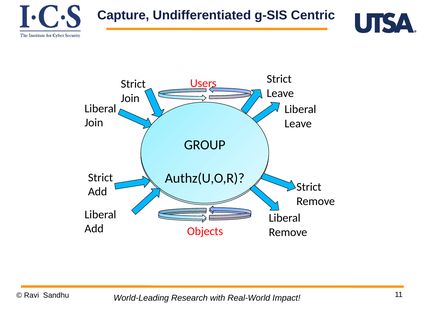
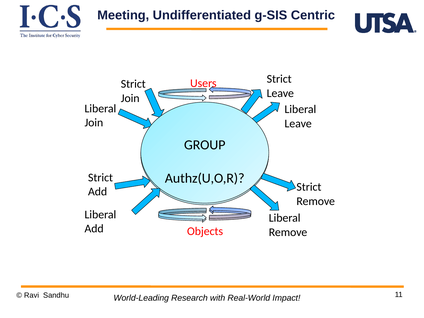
Capture: Capture -> Meeting (123, 15)
